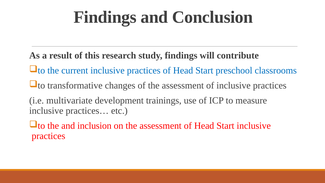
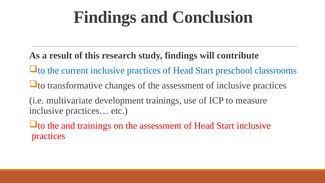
and inclusion: inclusion -> trainings (94, 126)
